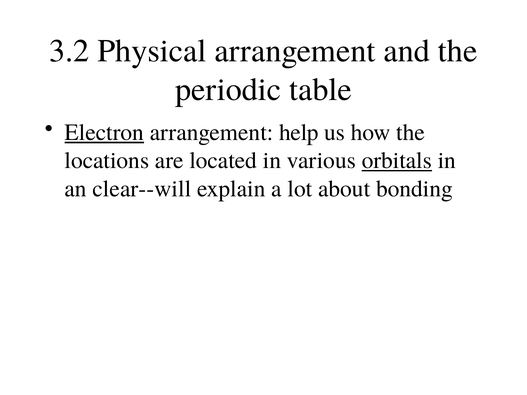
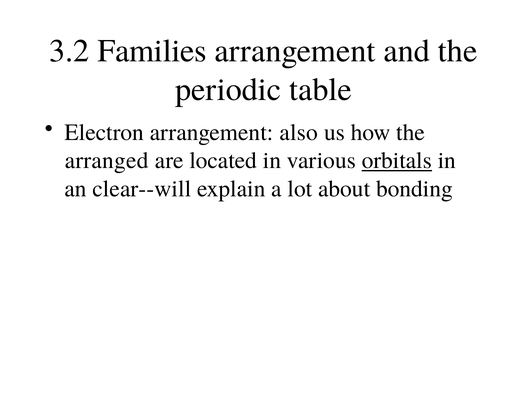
Physical: Physical -> Families (152, 51)
Electron underline: present -> none (104, 133)
help: help -> also (299, 133)
locations: locations -> arranged (107, 161)
